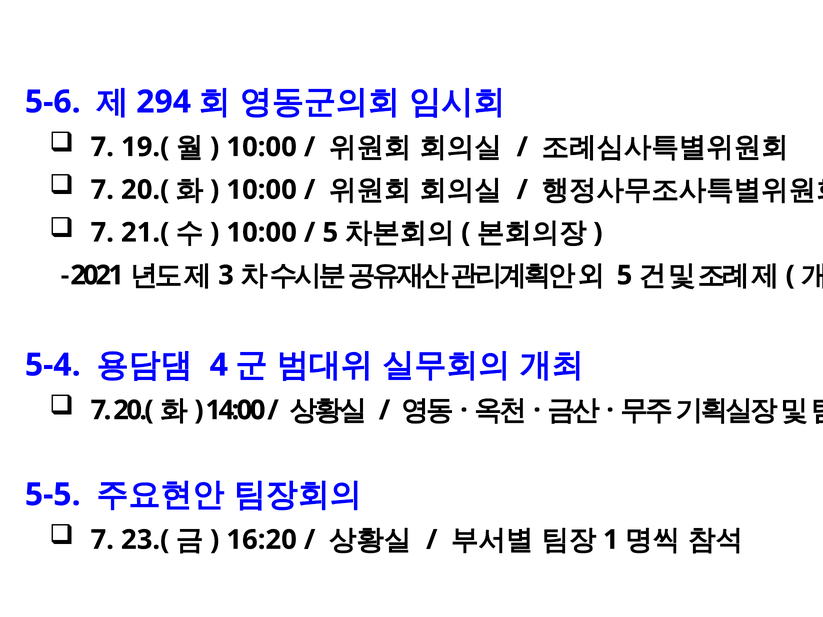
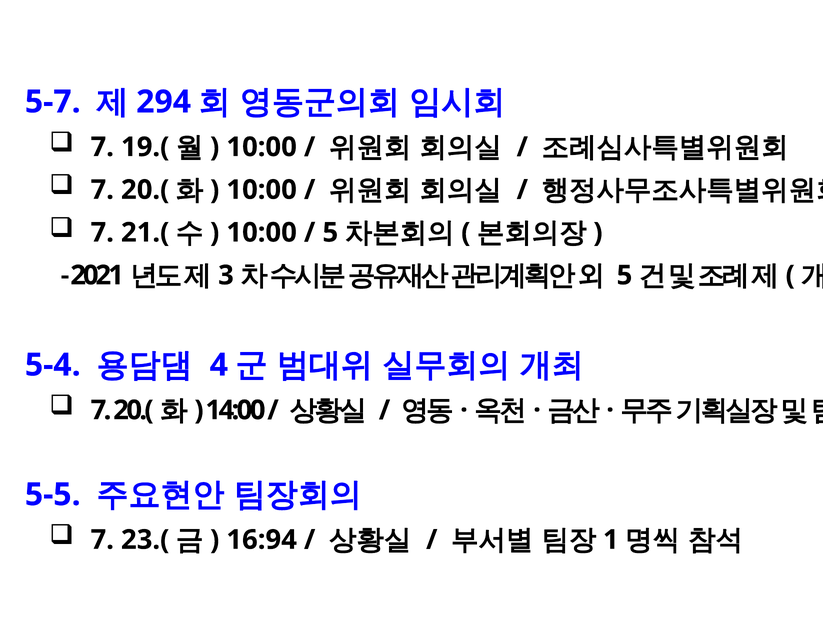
5-6: 5-6 -> 5-7 (53, 102)
16:20: 16:20 -> 16:94 (262, 540)
